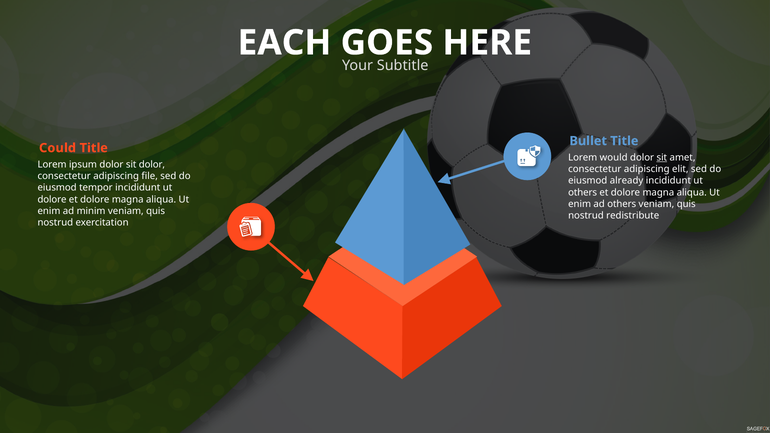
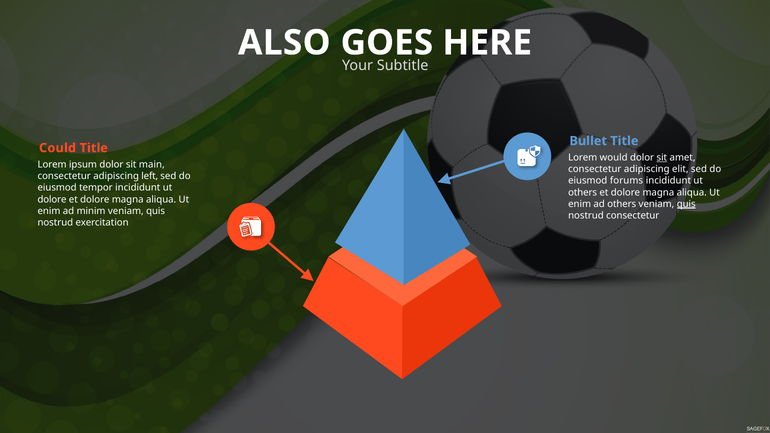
EACH: EACH -> ALSO (284, 43)
sit dolor: dolor -> main (152, 165)
file: file -> left (150, 176)
already: already -> forums (627, 181)
quis underline: none -> present (686, 204)
nostrud redistribute: redistribute -> consectetur (633, 216)
